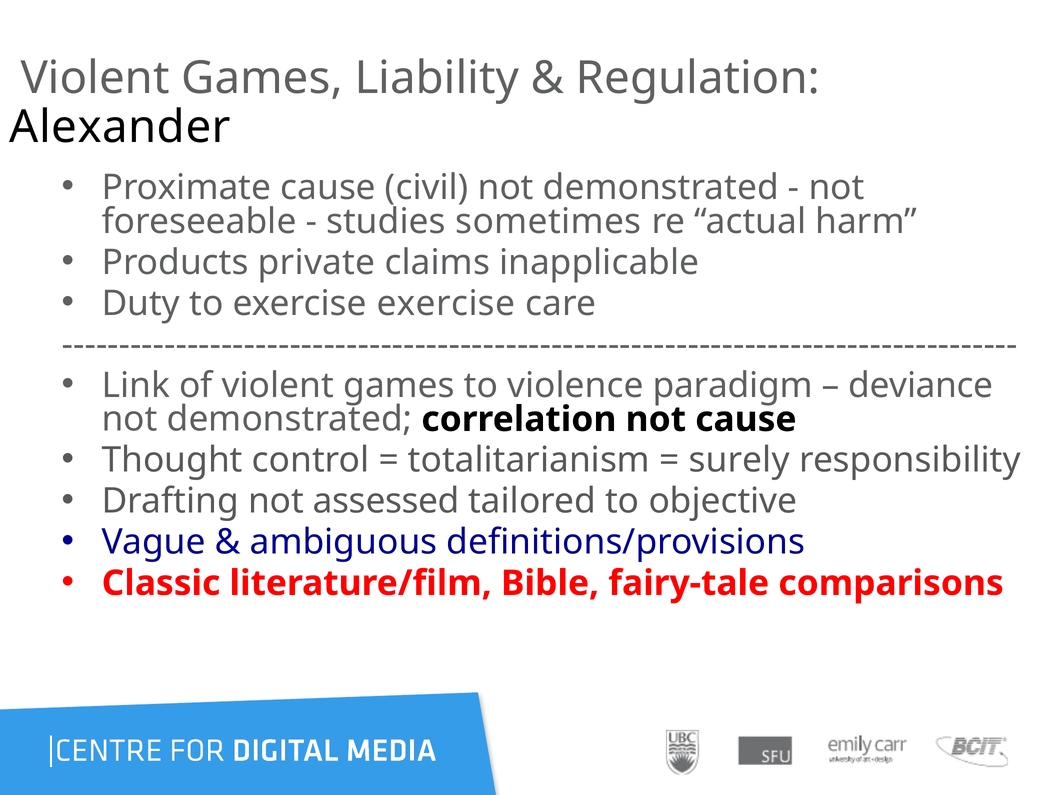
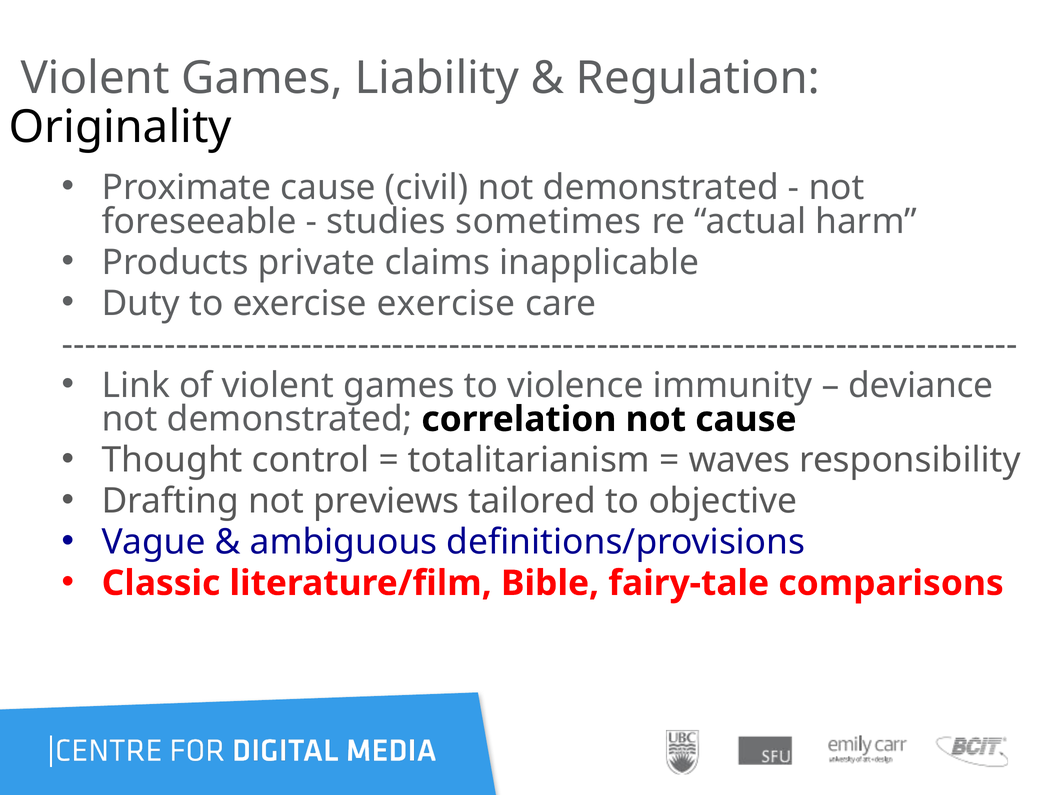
Alexander: Alexander -> Originality (120, 127)
paradigm: paradigm -> immunity (733, 386)
surely: surely -> waves (739, 461)
assessed: assessed -> previews (386, 502)
